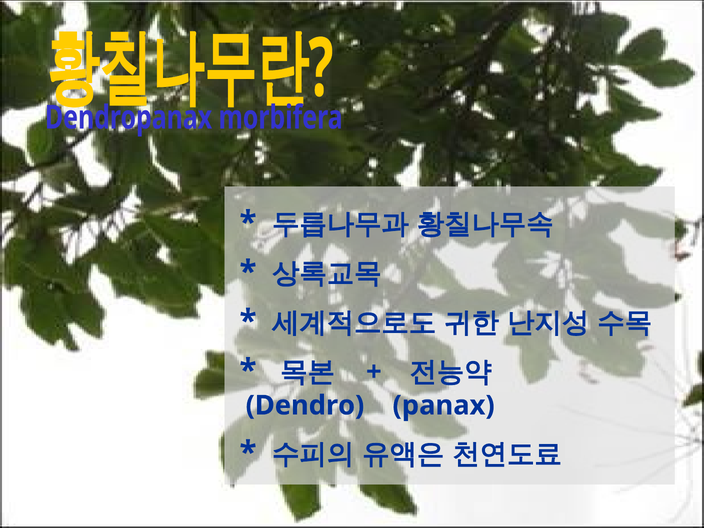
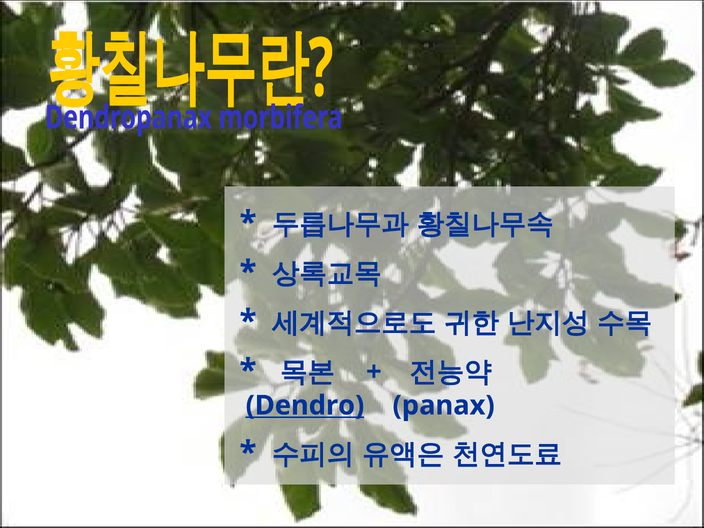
Dendro underline: none -> present (305, 405)
